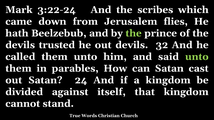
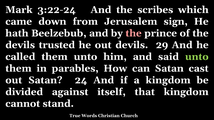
flies: flies -> sign (176, 22)
the colour: light green -> pink (134, 33)
32: 32 -> 29 (162, 45)
